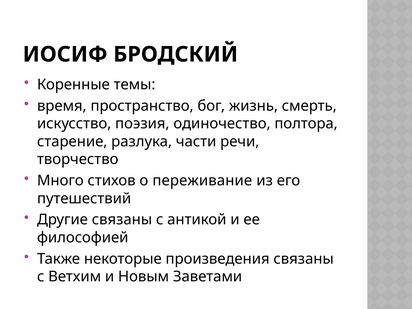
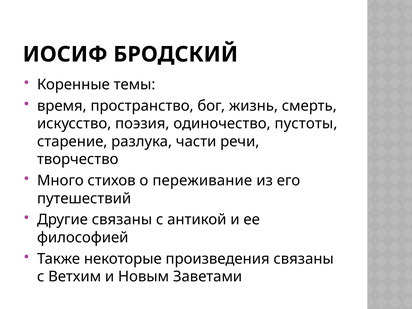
полтора: полтора -> пустоты (306, 124)
